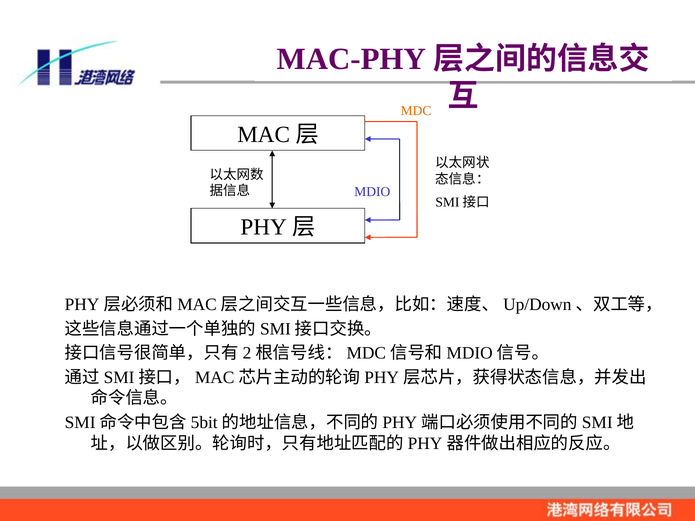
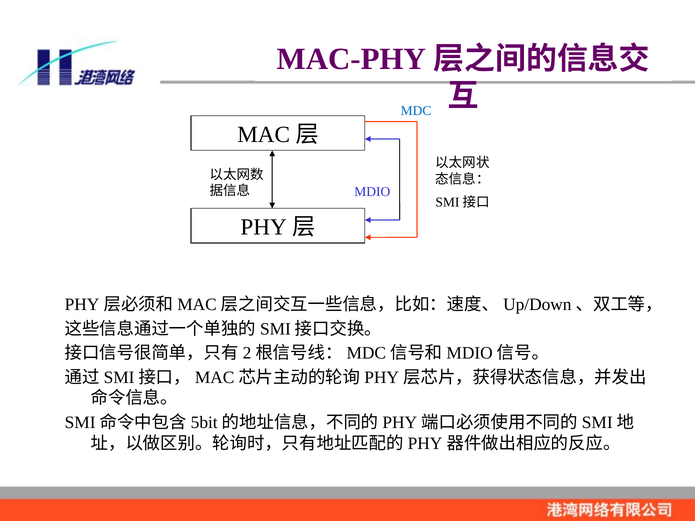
MDC colour: orange -> blue (416, 111)
